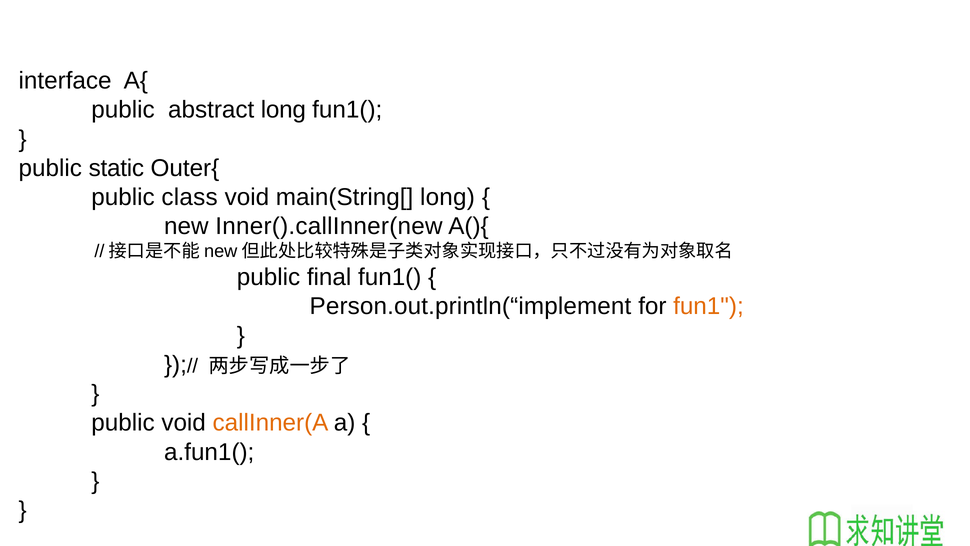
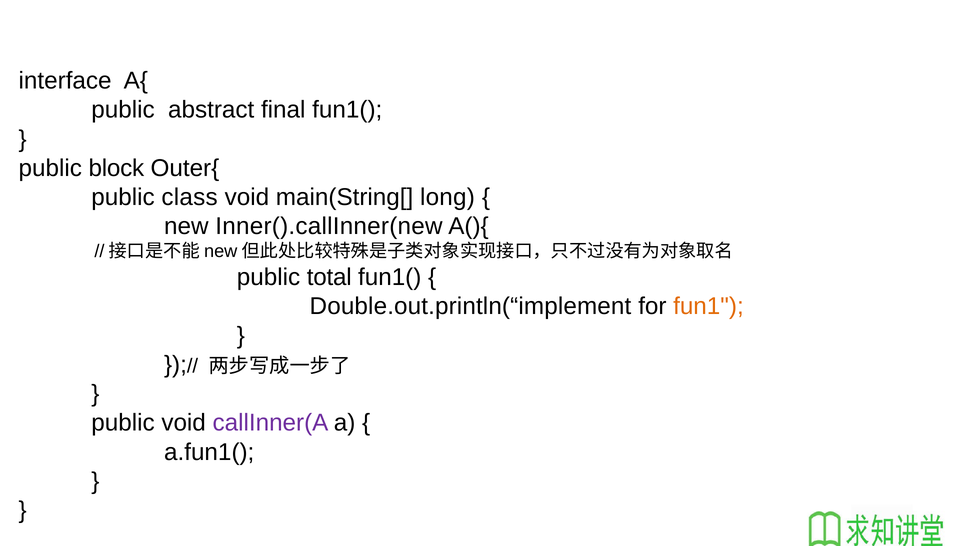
abstract long: long -> final (283, 110)
static: static -> block (116, 168)
final: final -> total (329, 277)
Person.out.println(“implement: Person.out.println(“implement -> Double.out.println(“implement (470, 306)
callInner(A colour: orange -> purple (270, 423)
